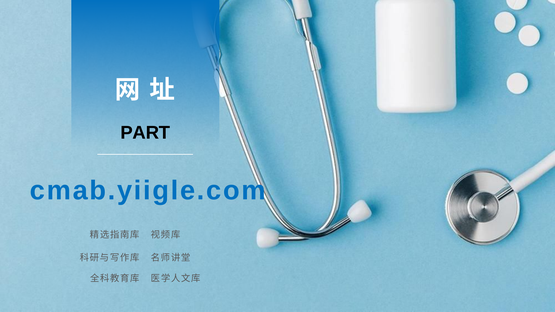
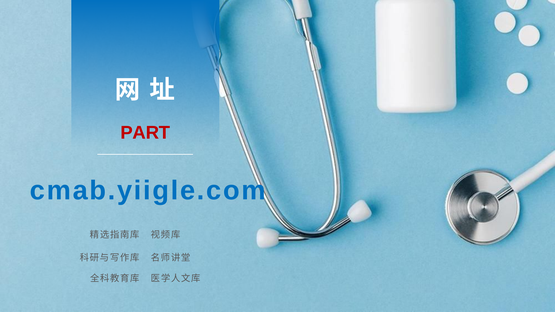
PART colour: black -> red (145, 133)
